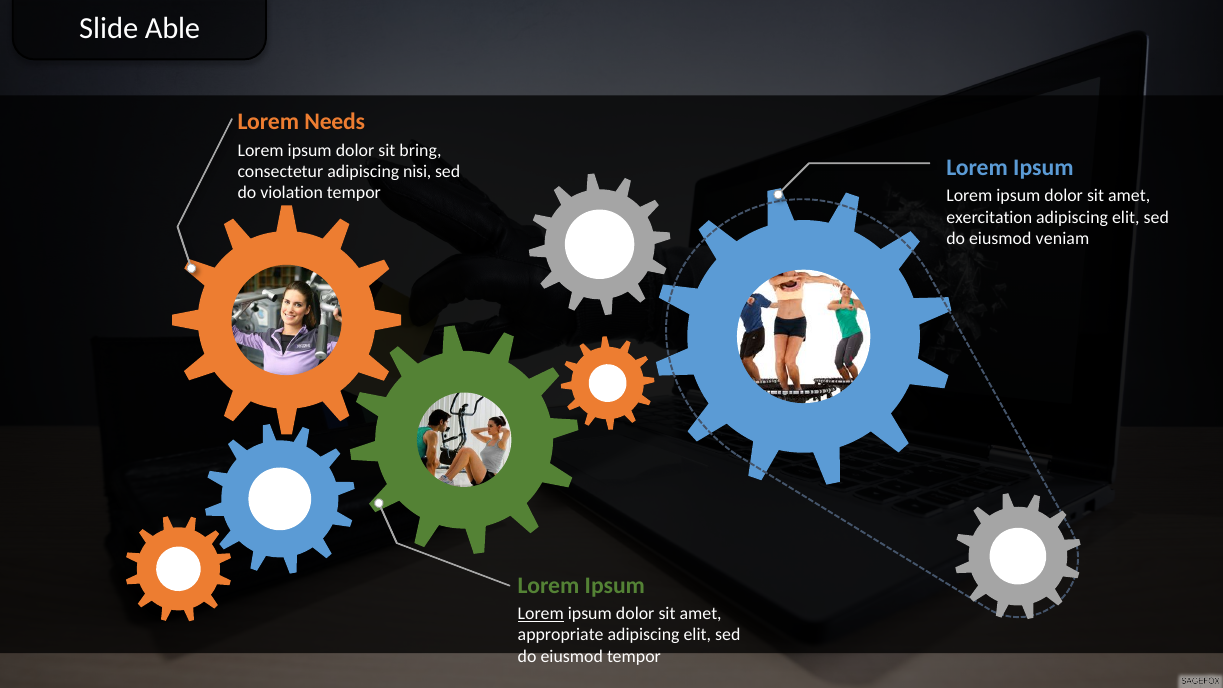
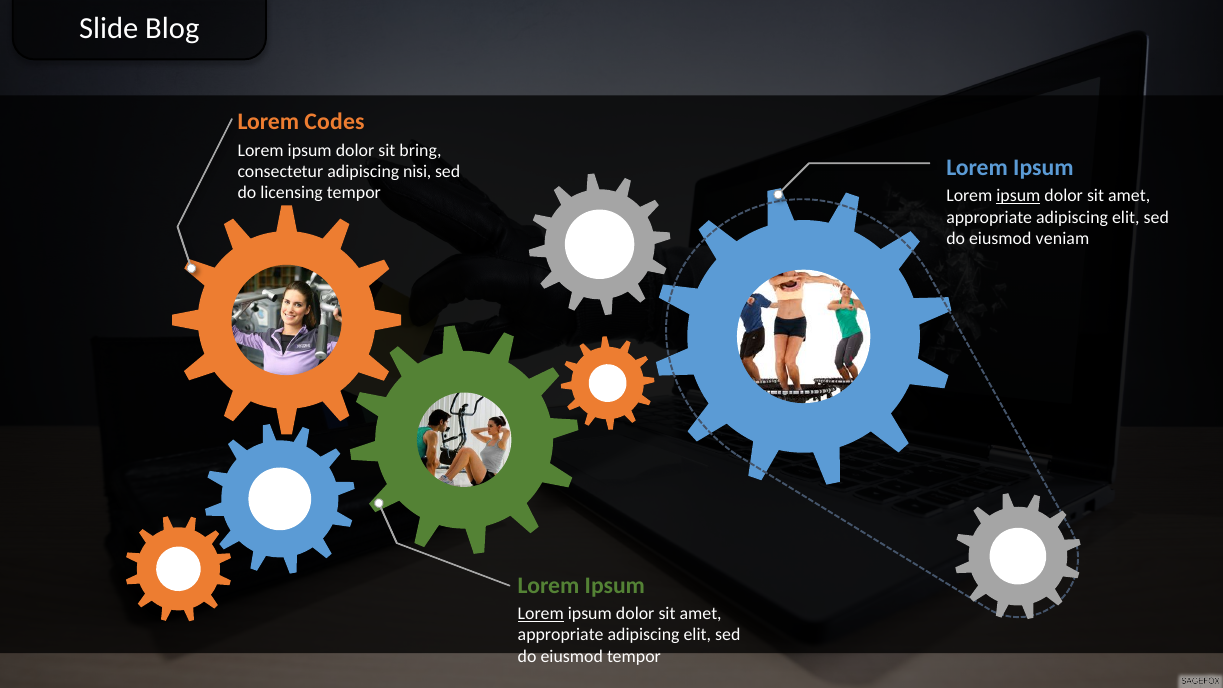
Able: Able -> Blog (172, 29)
Needs: Needs -> Codes (335, 122)
violation: violation -> licensing (292, 193)
ipsum underline: none -> present (1018, 196)
exercitation: exercitation -> appropriate (989, 217)
